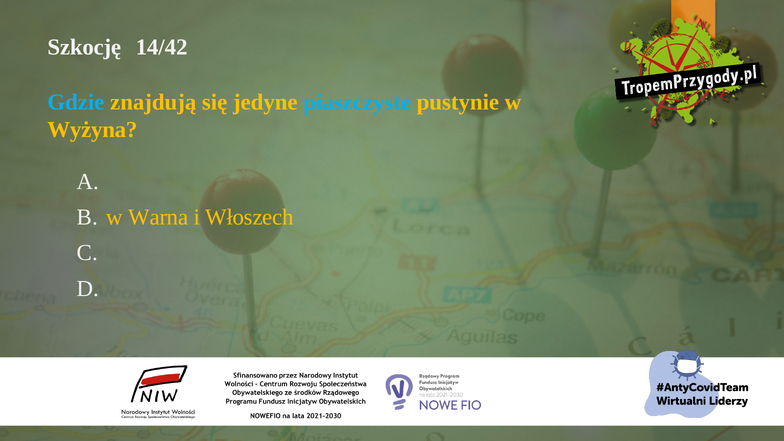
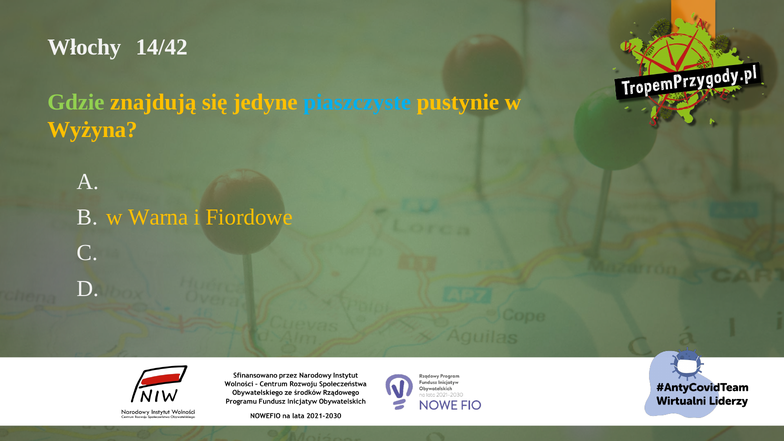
Szkocję: Szkocję -> Włochy (84, 47)
Gdzie colour: light blue -> light green (76, 102)
Włoszech: Włoszech -> Fiordowe (249, 217)
